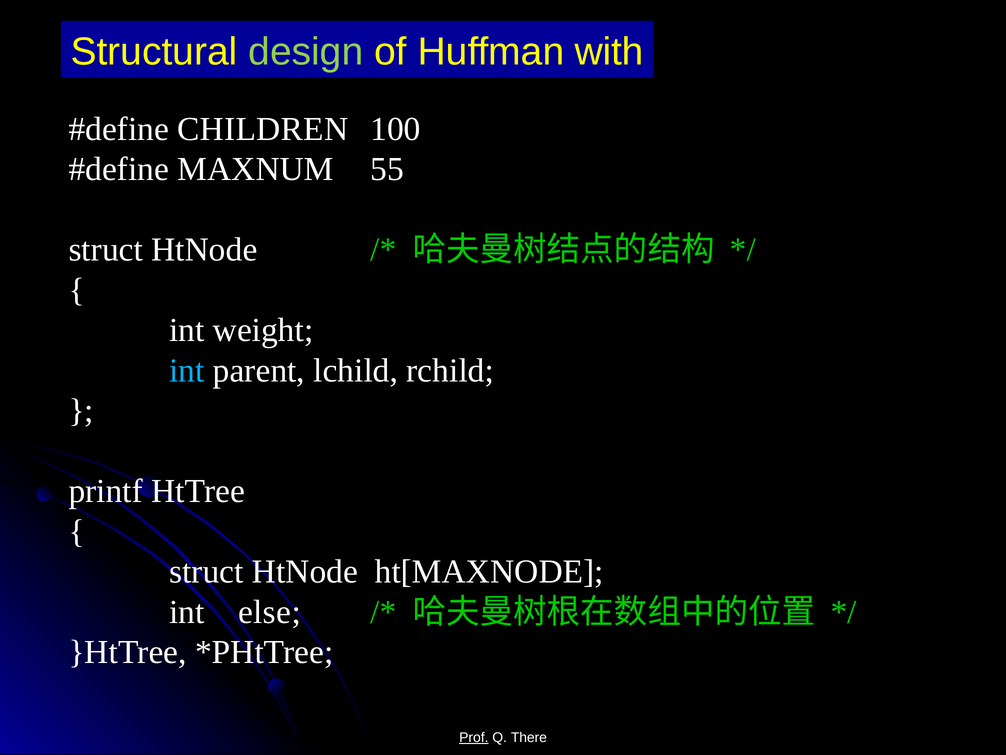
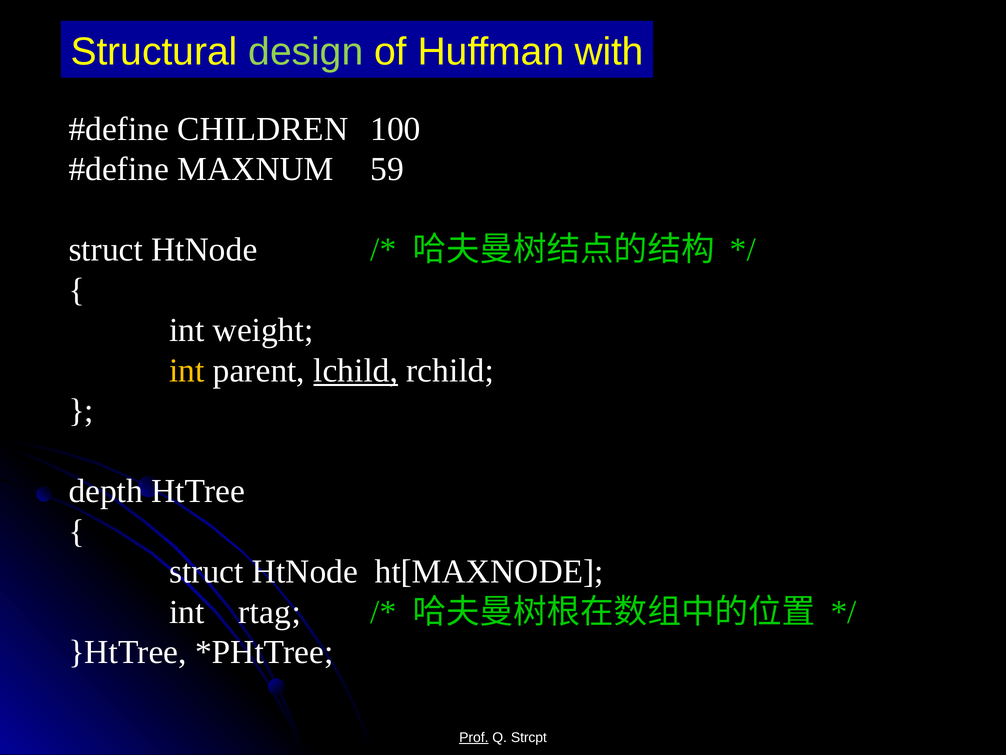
55: 55 -> 59 (387, 169)
int colour: light blue -> yellow (187, 370)
lchild underline: none -> present (356, 370)
printf: printf -> depth (106, 491)
else: else -> rtag (269, 612)
There: There -> Strcpt (529, 737)
